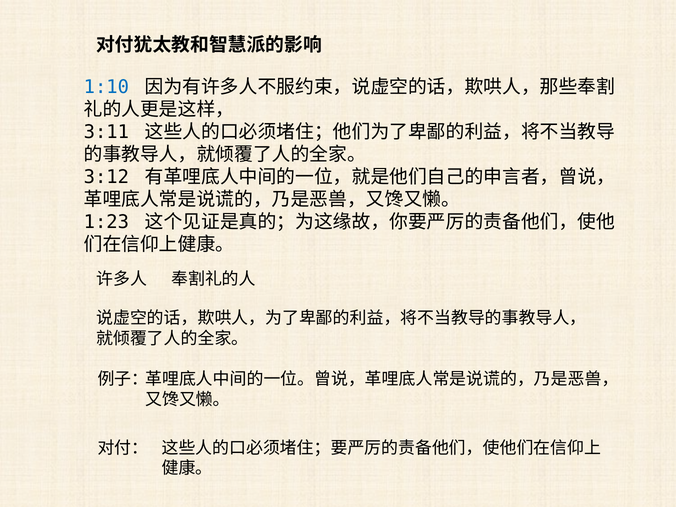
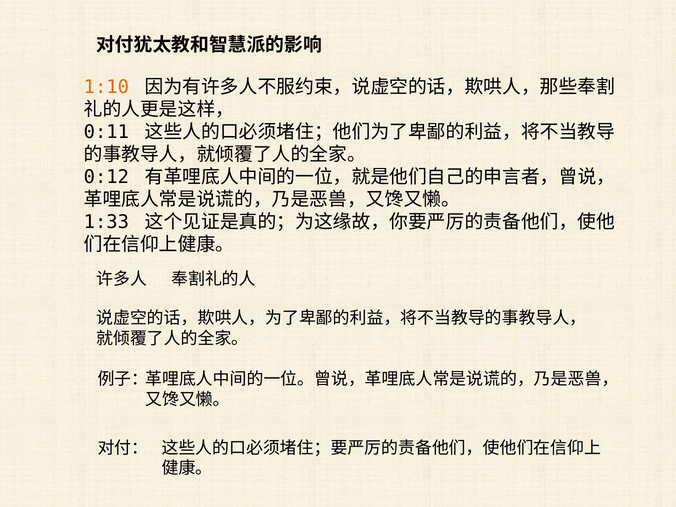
1:10 colour: blue -> orange (106, 87)
3:11: 3:11 -> 0:11 (106, 132)
3:12: 3:12 -> 0:12 (106, 177)
1:23: 1:23 -> 1:33 (106, 222)
